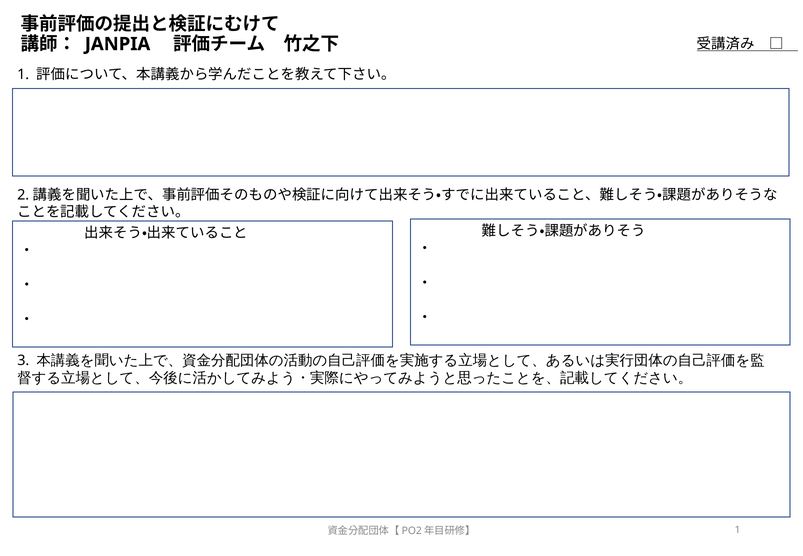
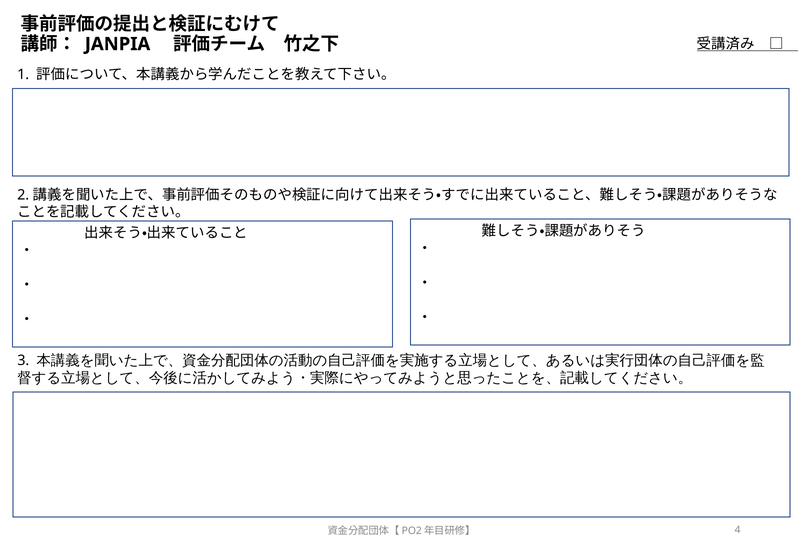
1: 1 -> 4 (738, 530)
